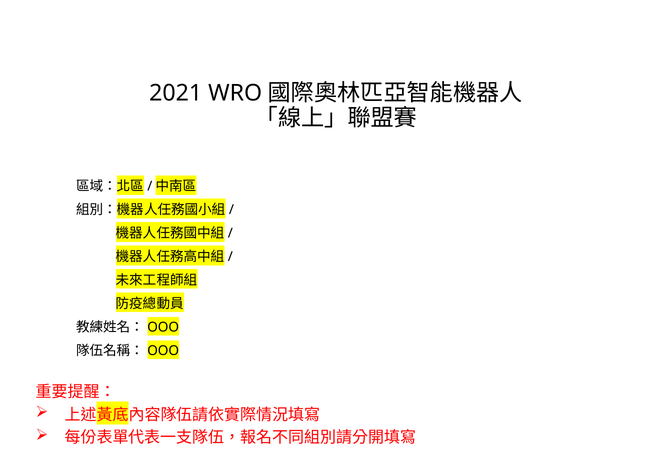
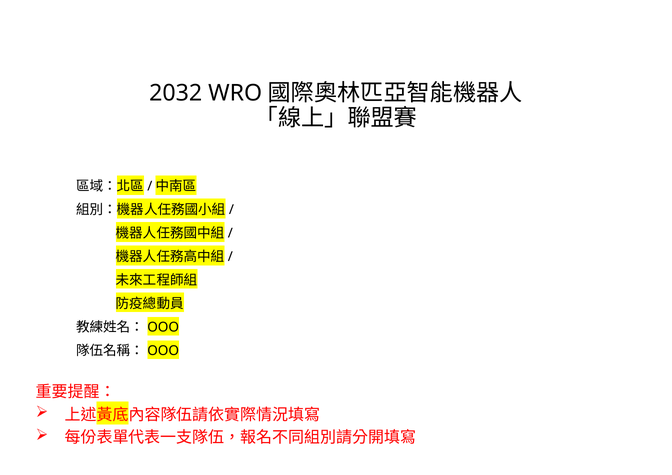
2021: 2021 -> 2032 (176, 93)
